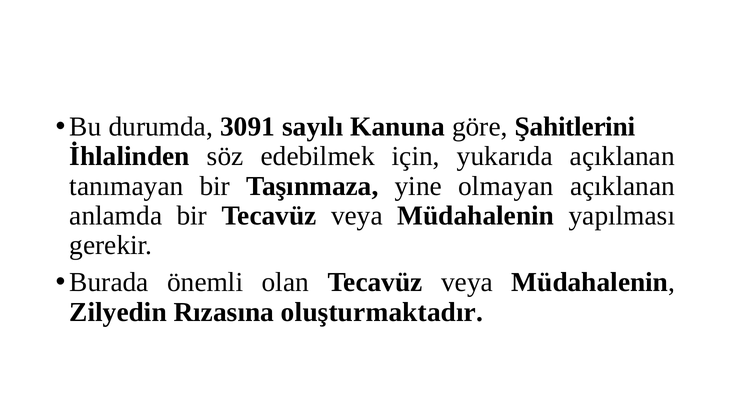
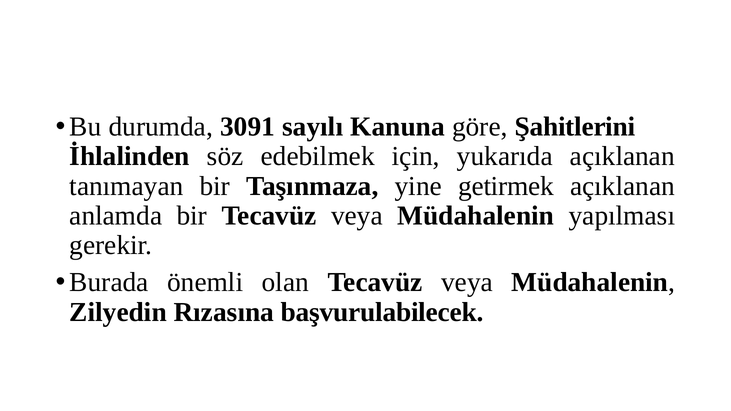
olmayan: olmayan -> getirmek (506, 186)
oluşturmaktadır: oluşturmaktadır -> başvurulabilecek (382, 312)
